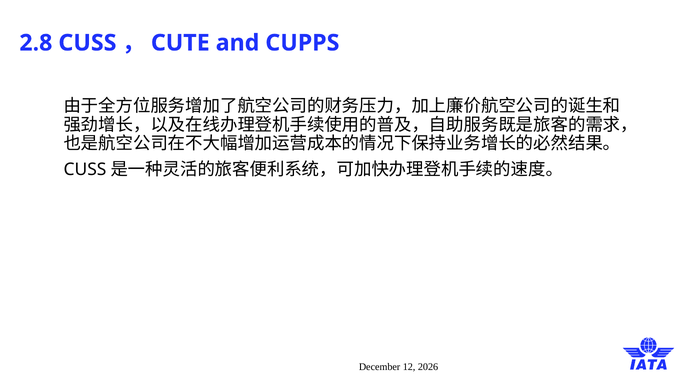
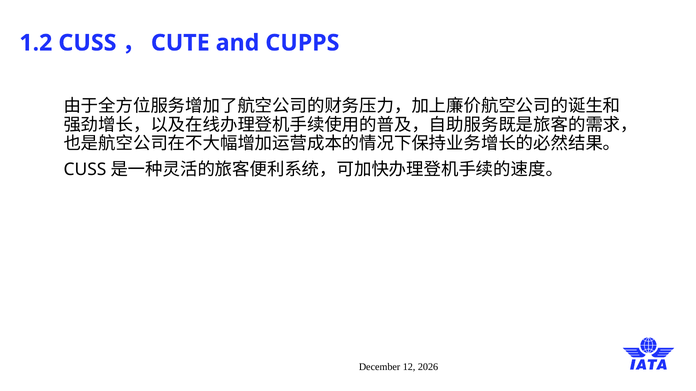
2.8: 2.8 -> 1.2 (36, 43)
